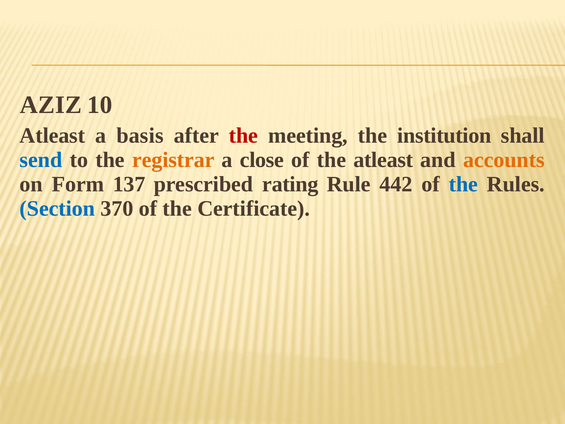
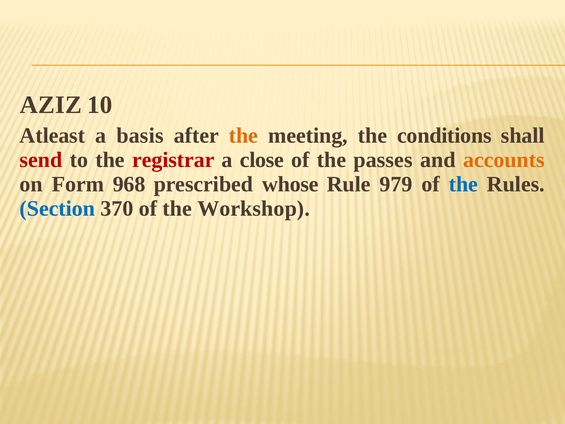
the colour: red -> orange (243, 135)
institution: institution -> conditions (444, 135)
send colour: blue -> red (41, 160)
registrar colour: orange -> red (173, 160)
the atleast: atleast -> passes (383, 160)
137: 137 -> 968 (129, 184)
rating: rating -> whose (290, 184)
442: 442 -> 979 (396, 184)
Certificate: Certificate -> Workshop (254, 208)
